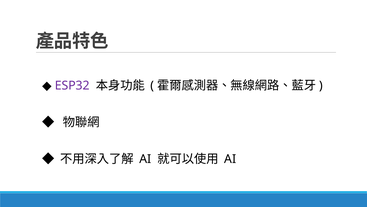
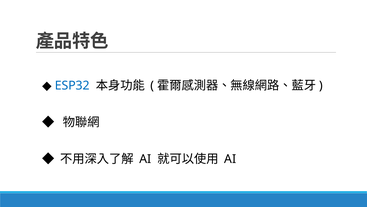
ESP32 colour: purple -> blue (72, 85)
